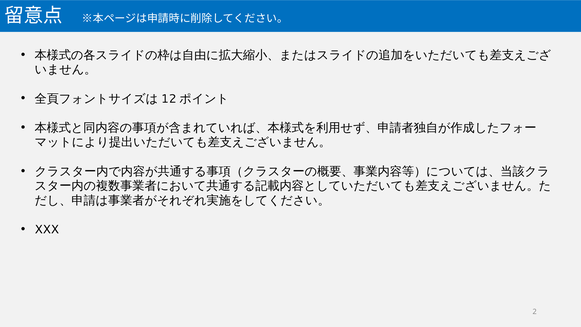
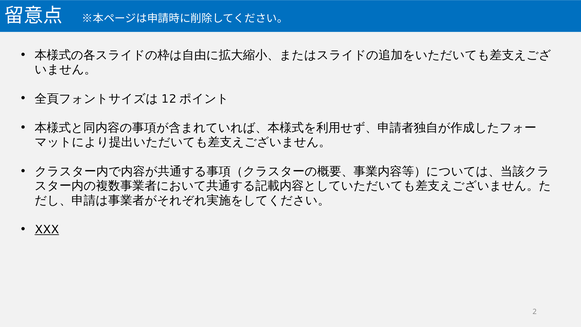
XXX underline: none -> present (47, 229)
